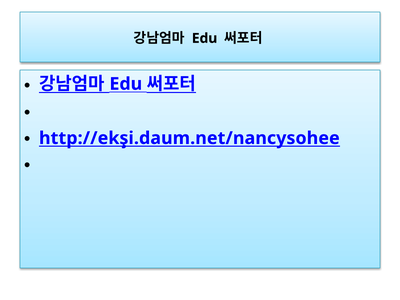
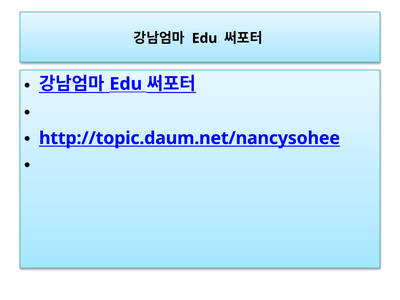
http://ekşi.daum.net/nancysohee: http://ekşi.daum.net/nancysohee -> http://topic.daum.net/nancysohee (189, 138)
